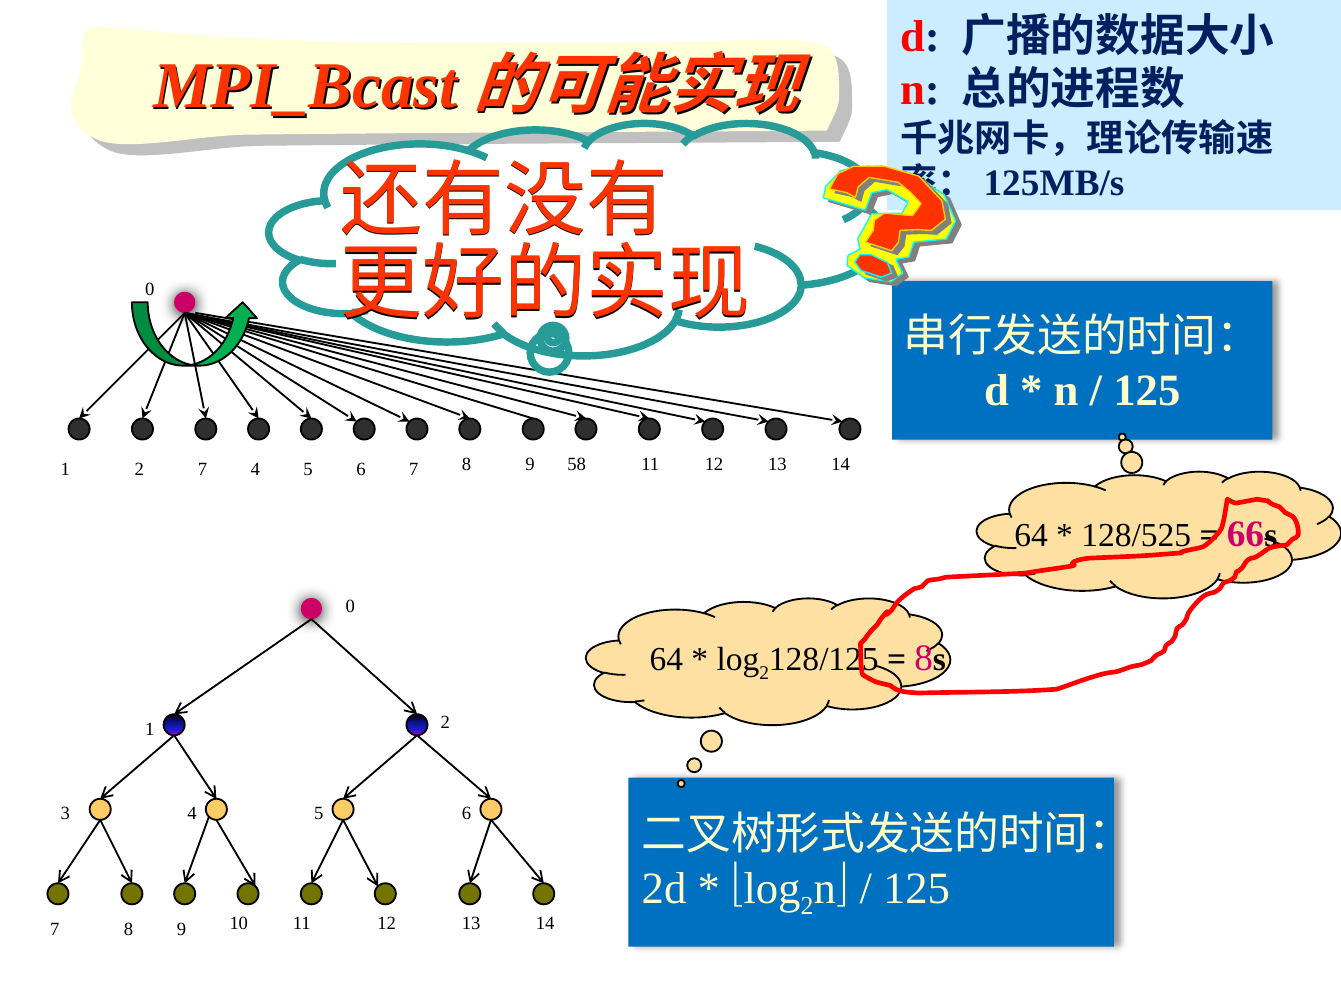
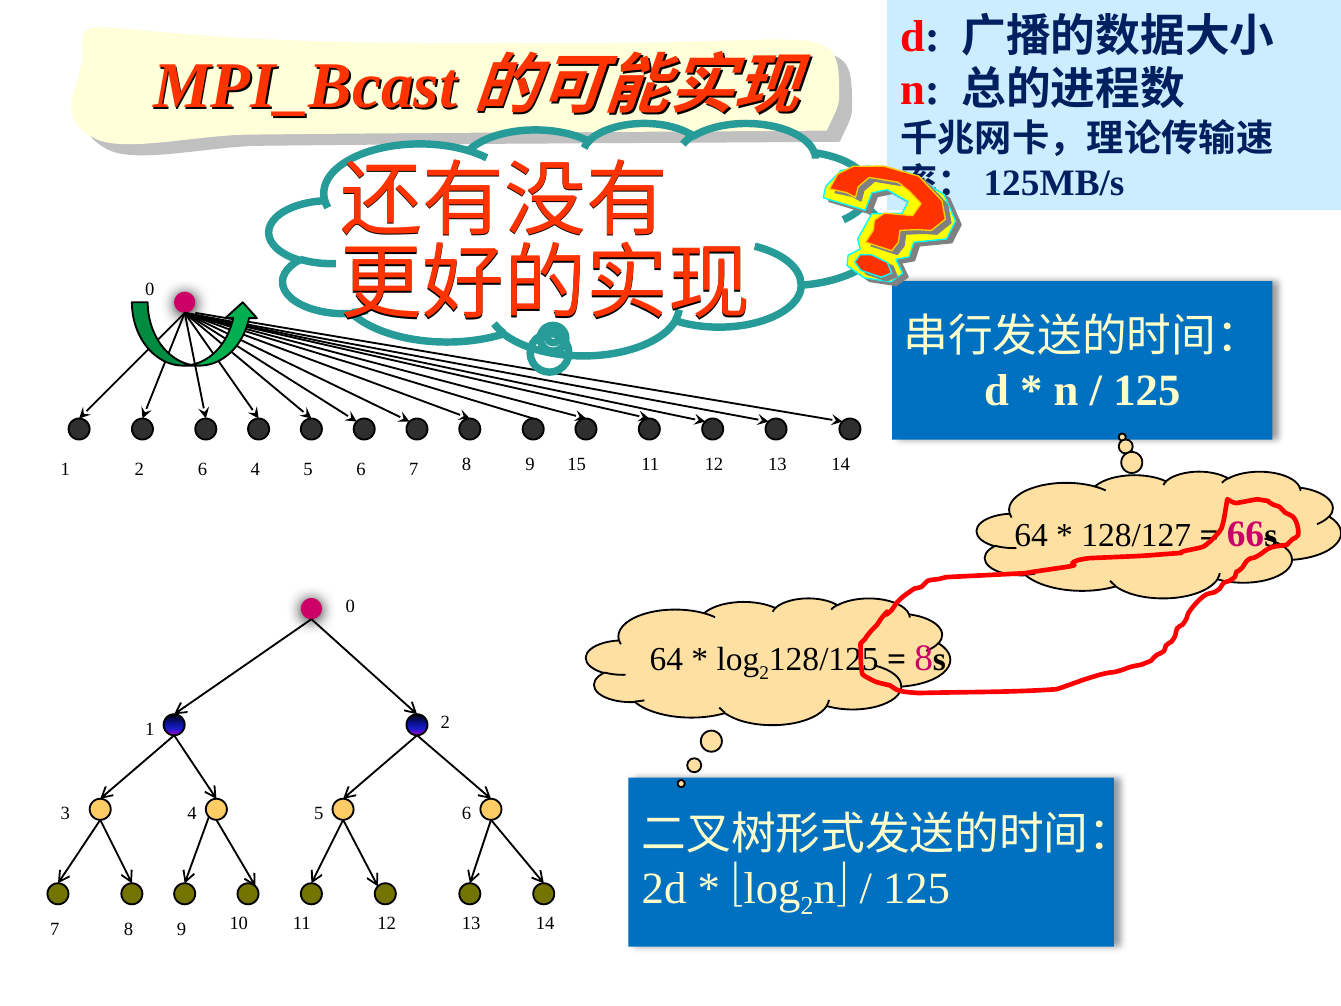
7: 7 -> 6 (203, 469)
58: 58 -> 15 (577, 465)
128/525: 128/525 -> 128/127 (1136, 535)
